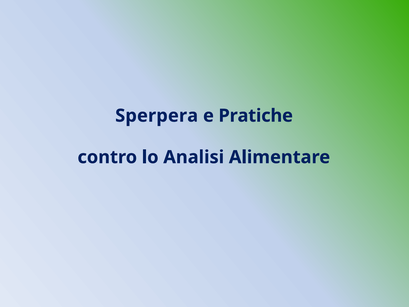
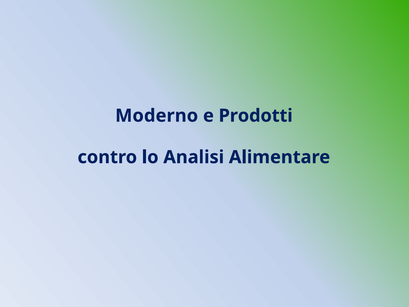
Sperpera: Sperpera -> Moderno (157, 116)
Pratiche: Pratiche -> Prodotti (256, 116)
